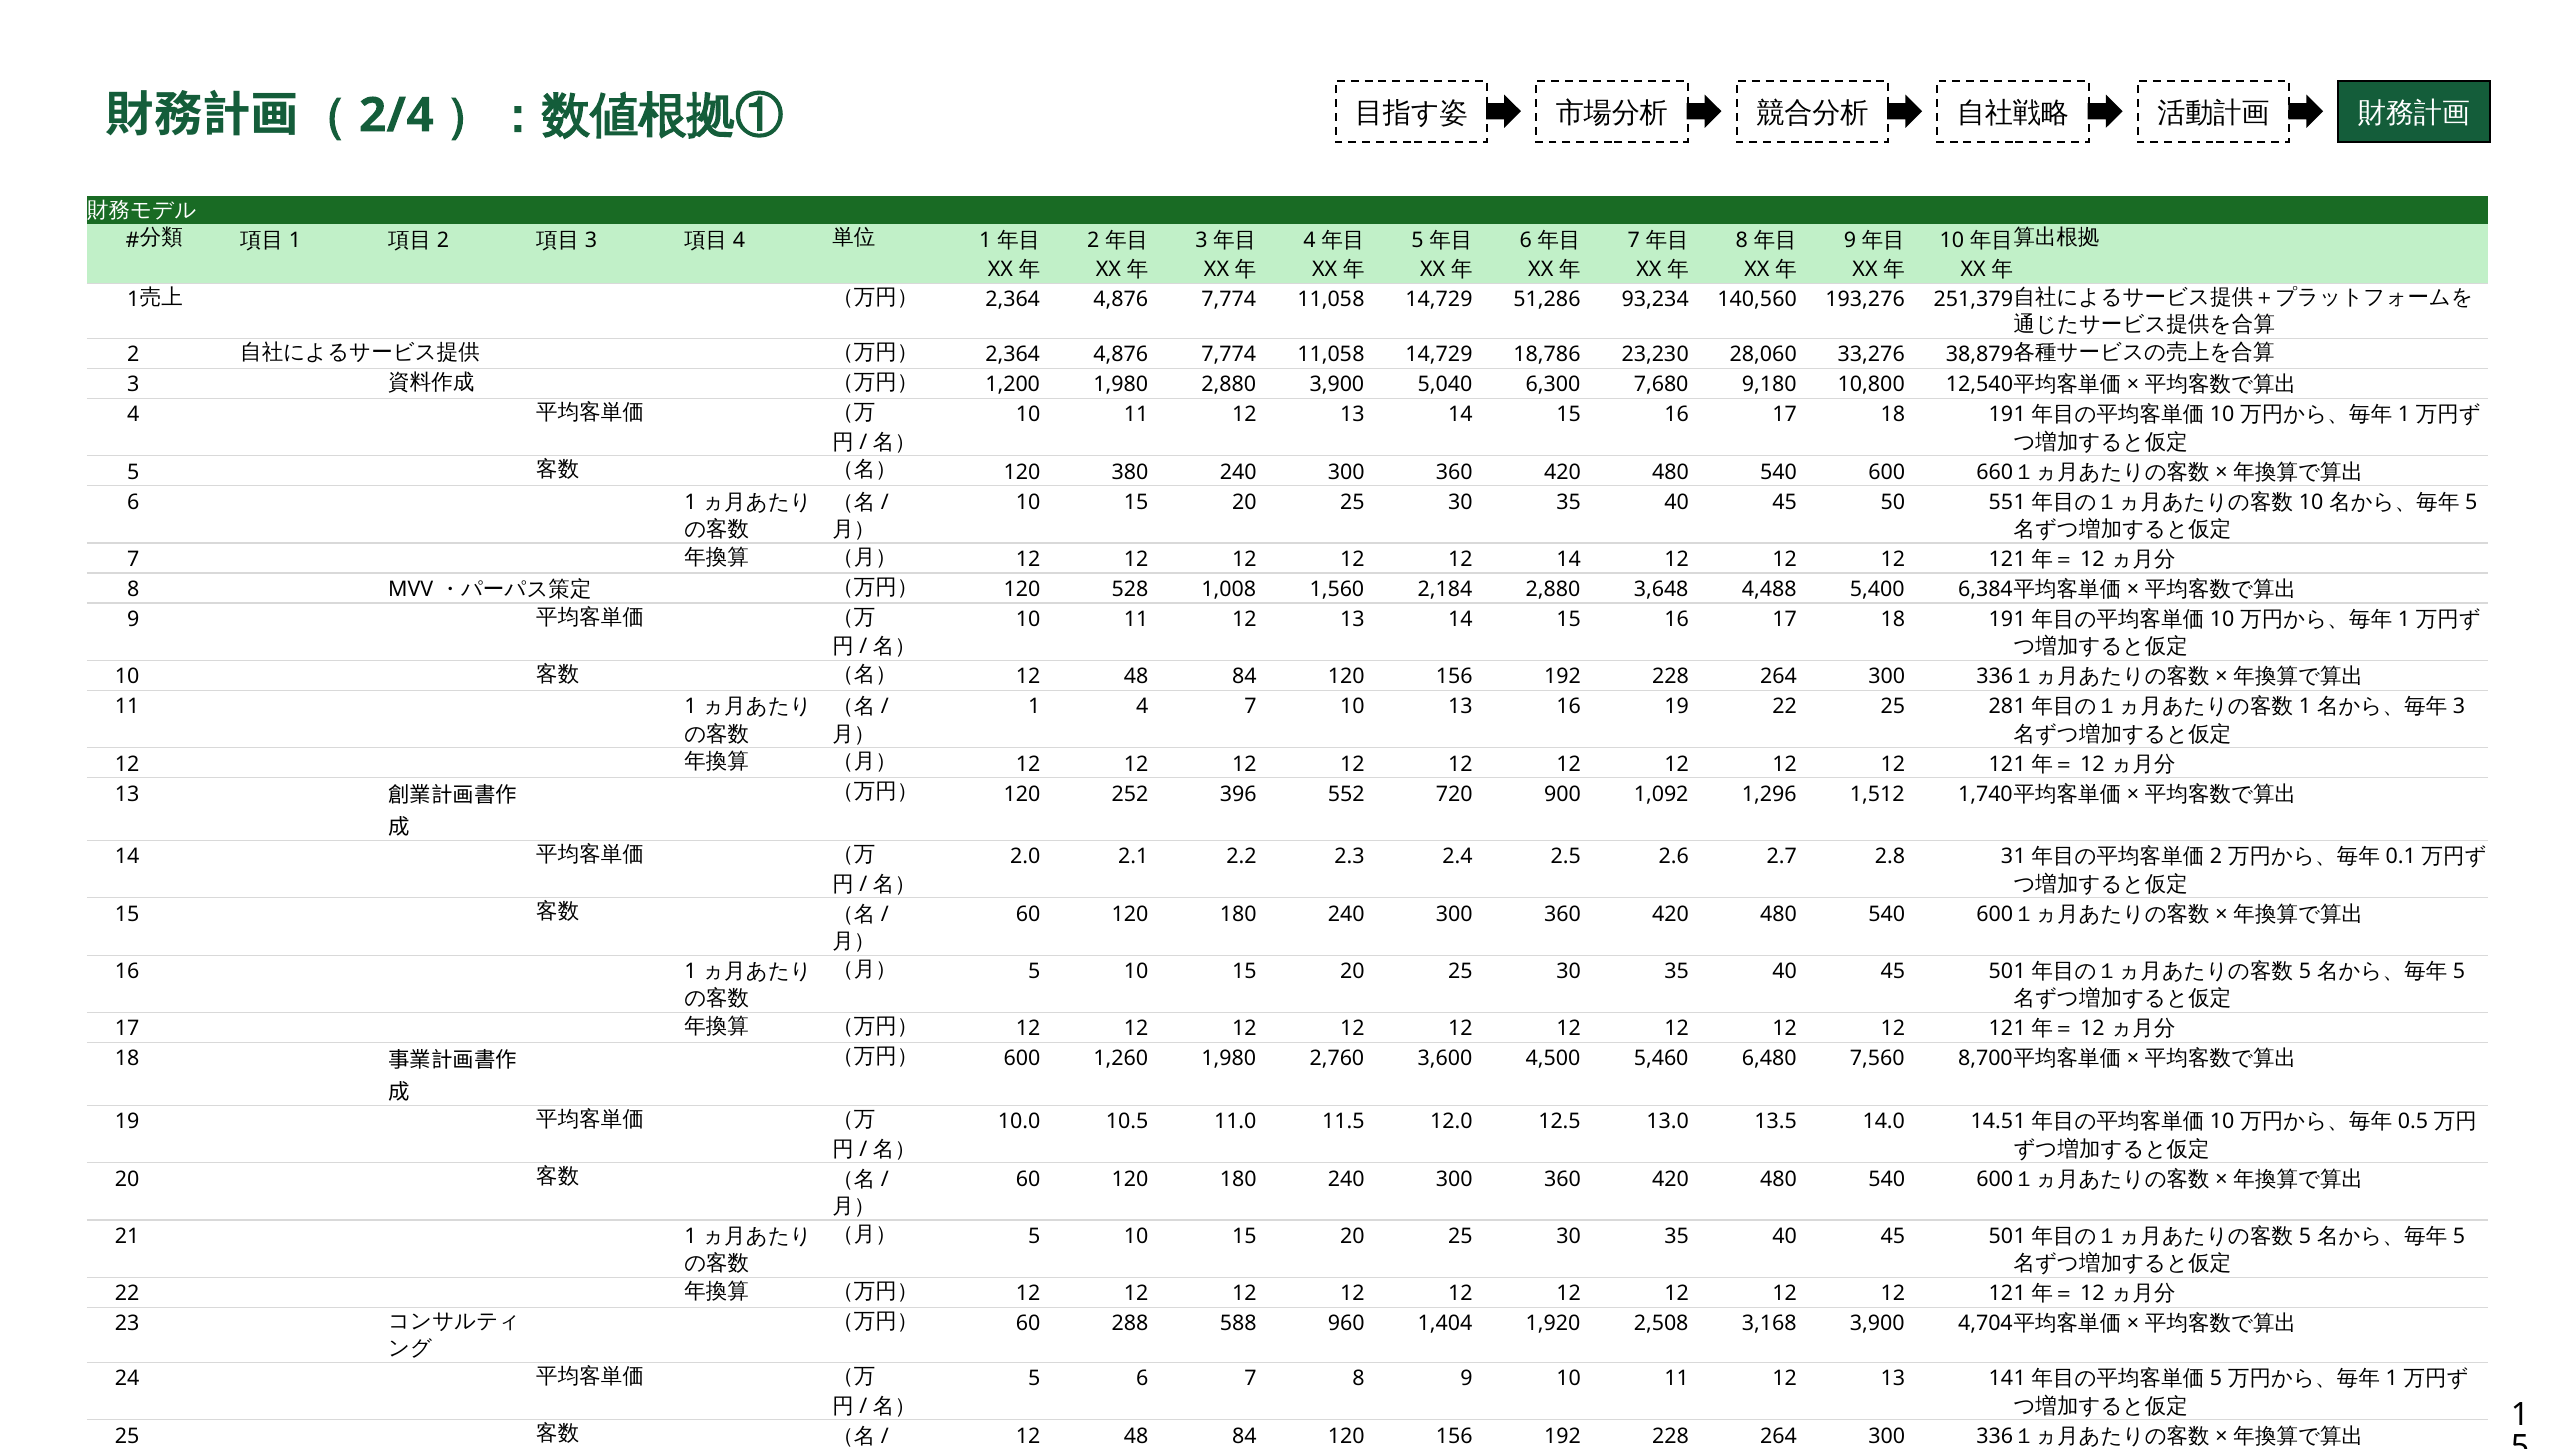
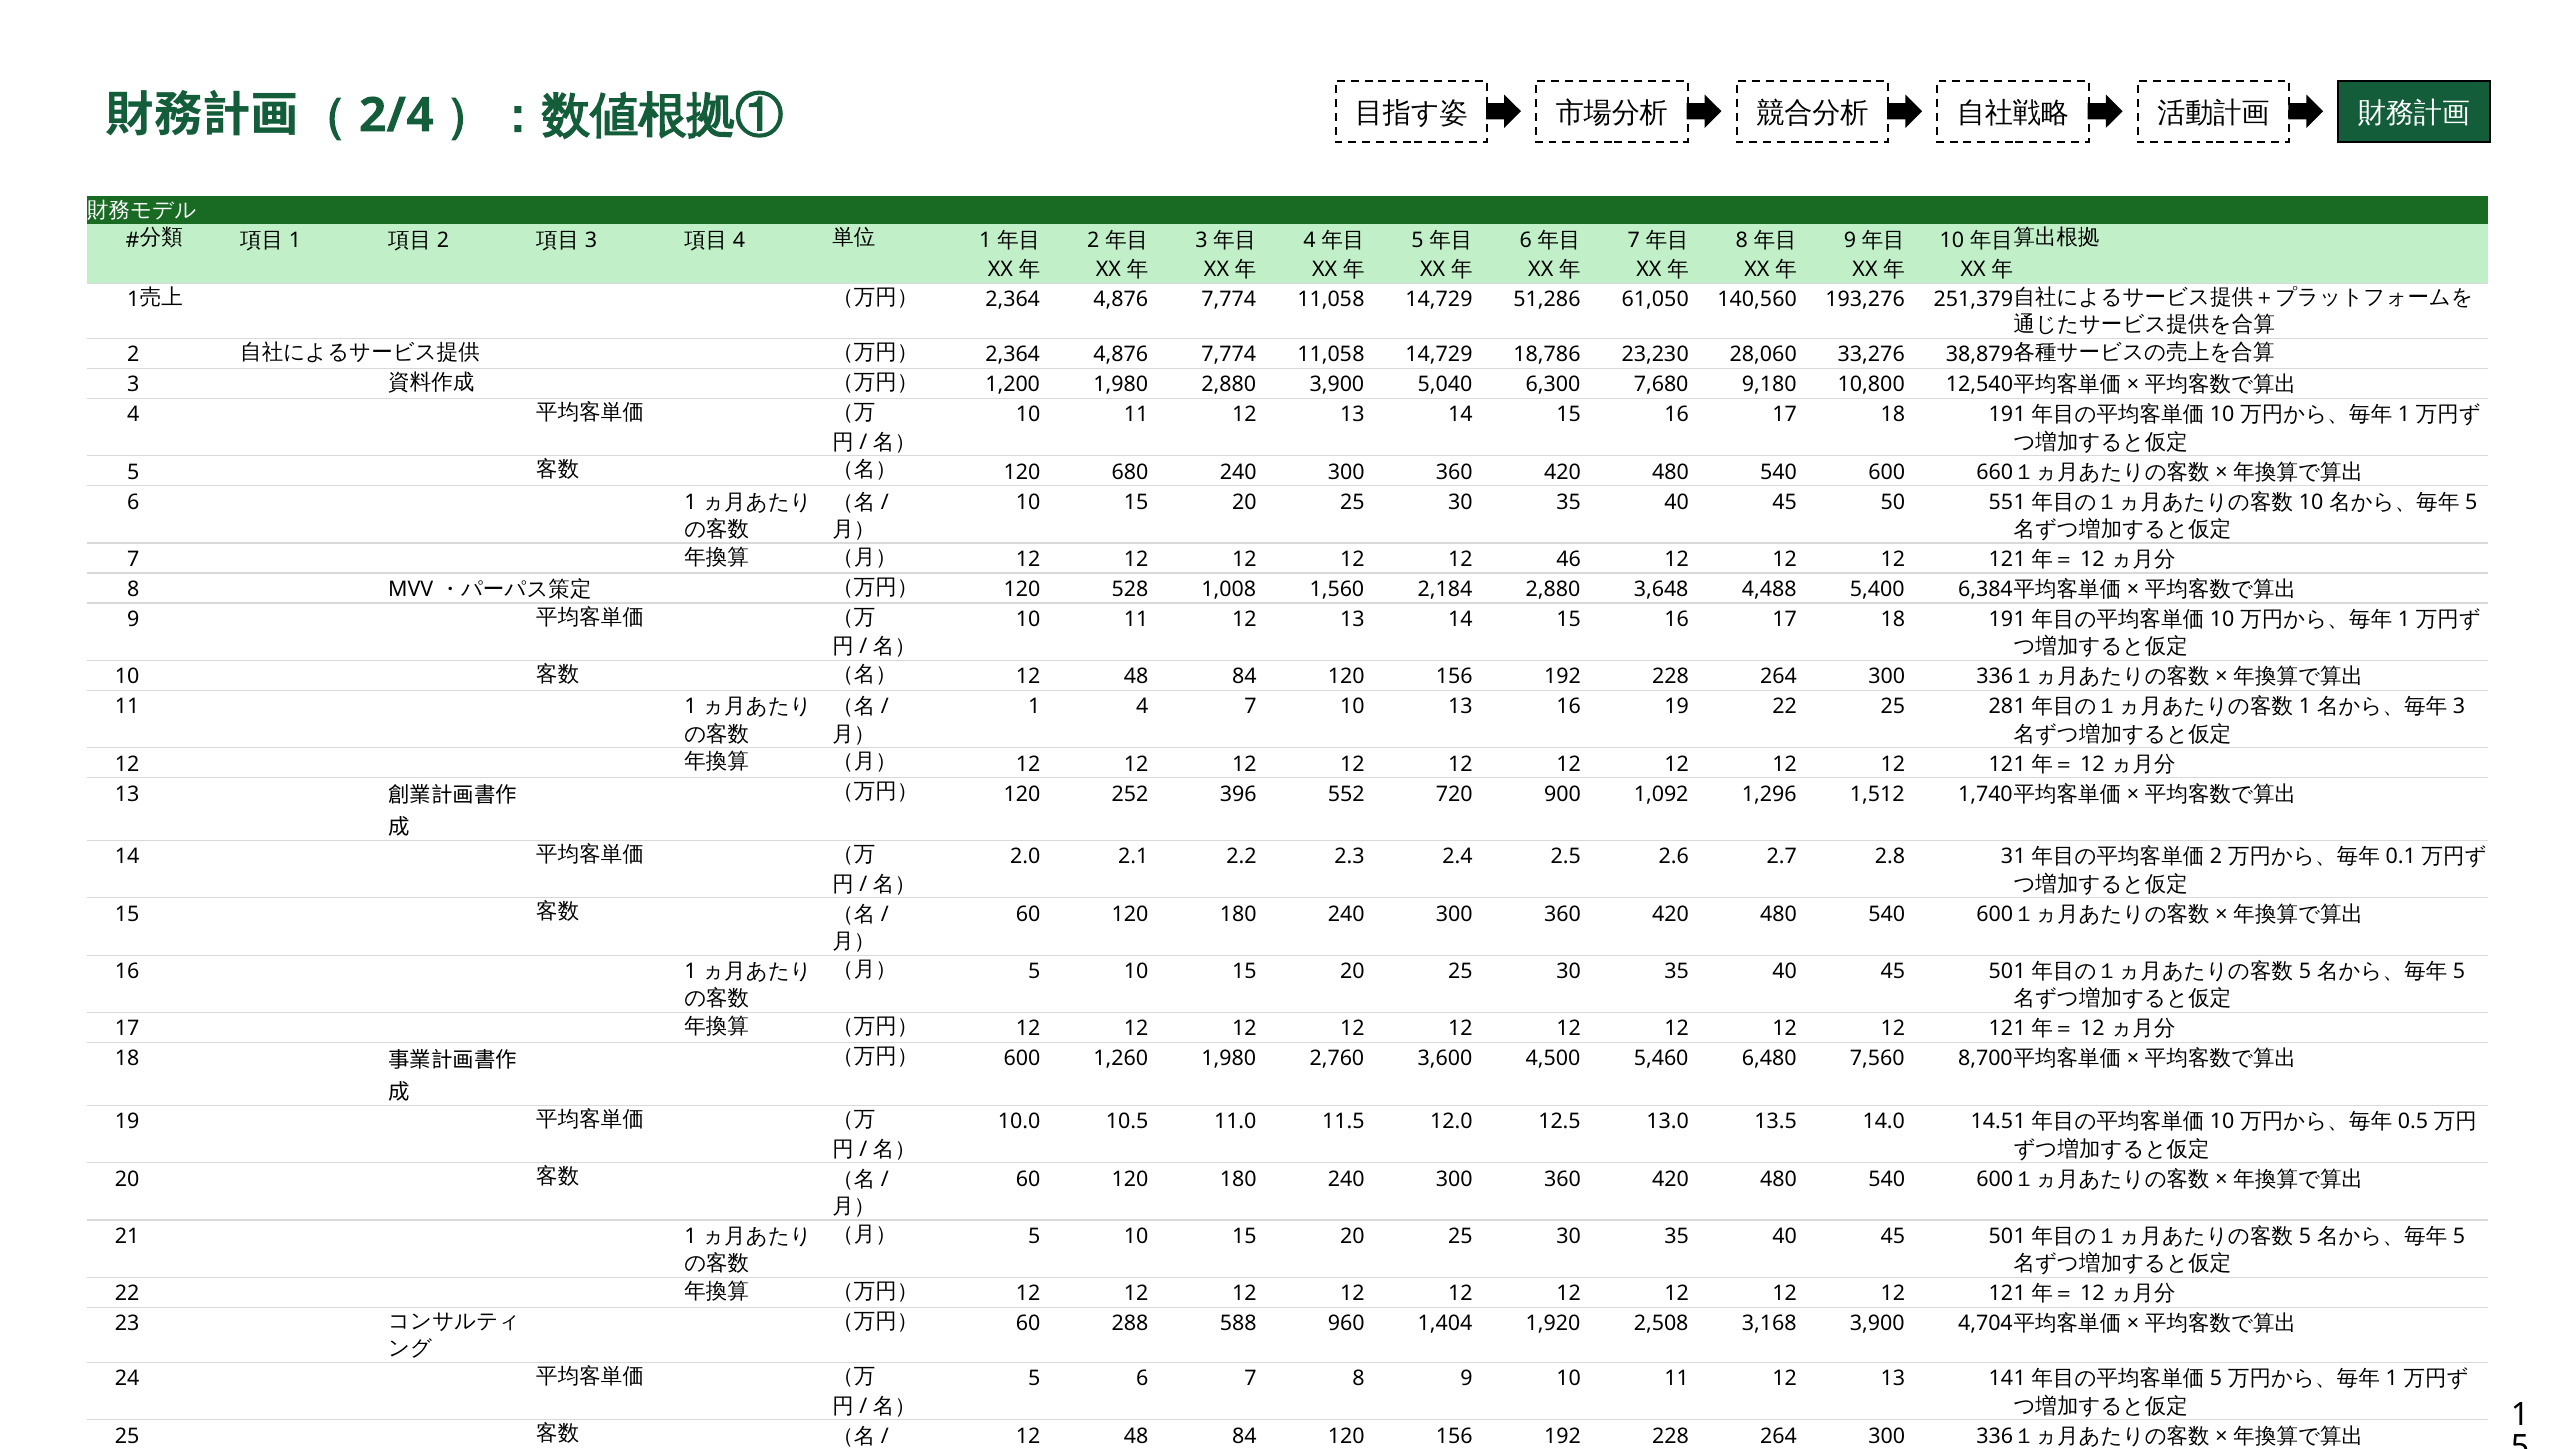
93,234: 93,234 -> 61,050 (1655, 300)
380: 380 -> 680 (1130, 472)
12 14: 14 -> 46 (1569, 559)
